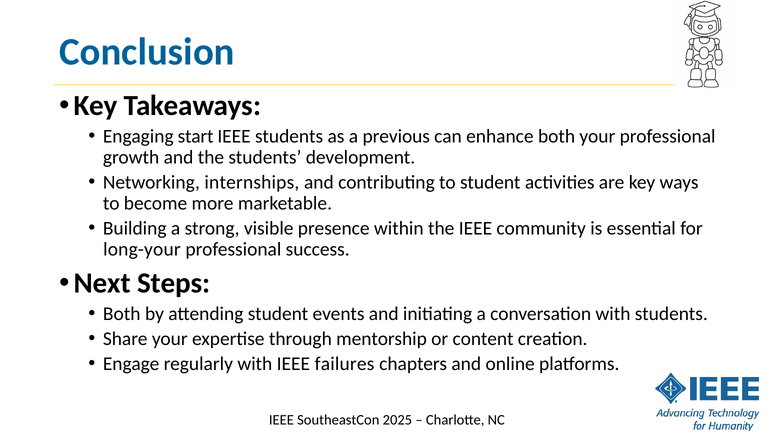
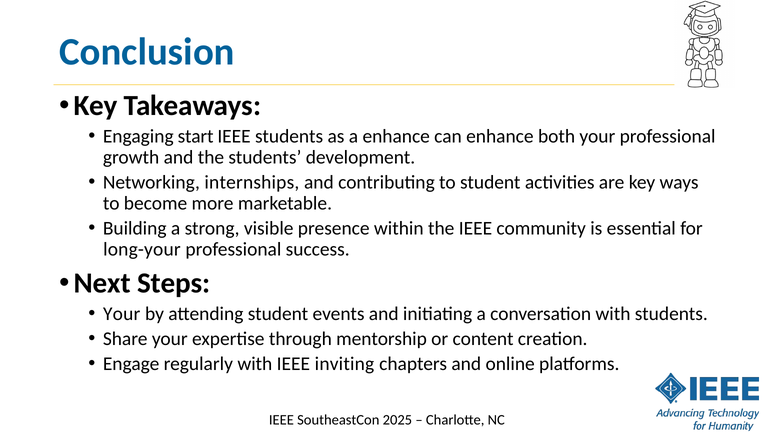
a previous: previous -> enhance (396, 136)
Both: Both -> Your (122, 314)
failures: failures -> inviting (344, 364)
